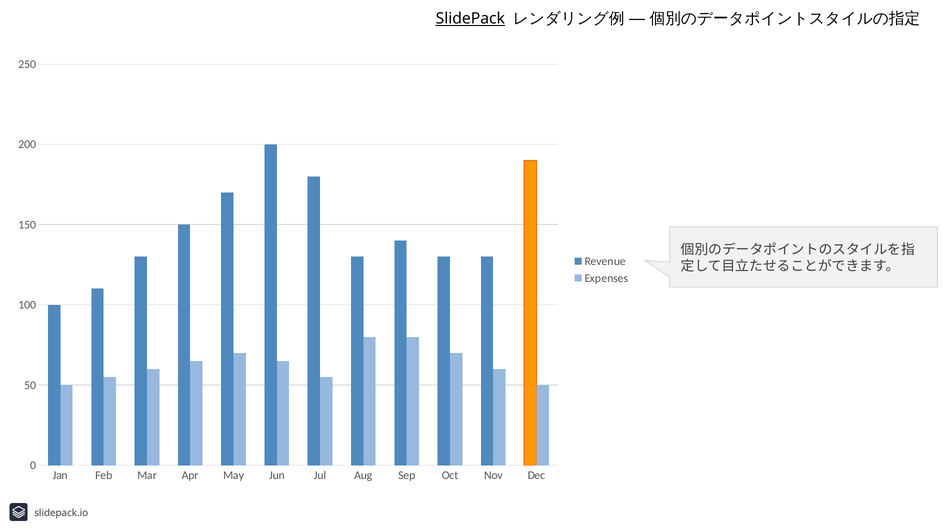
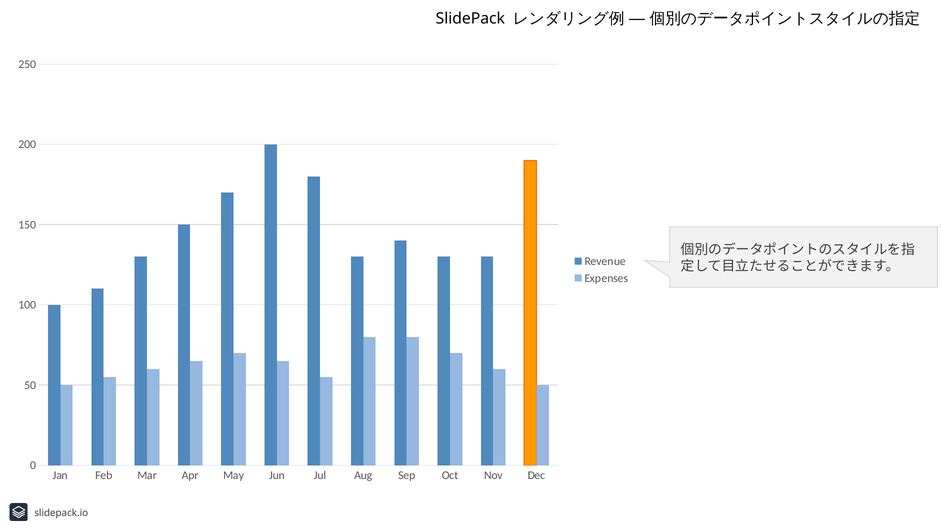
SlidePack underline: present -> none (470, 19)
